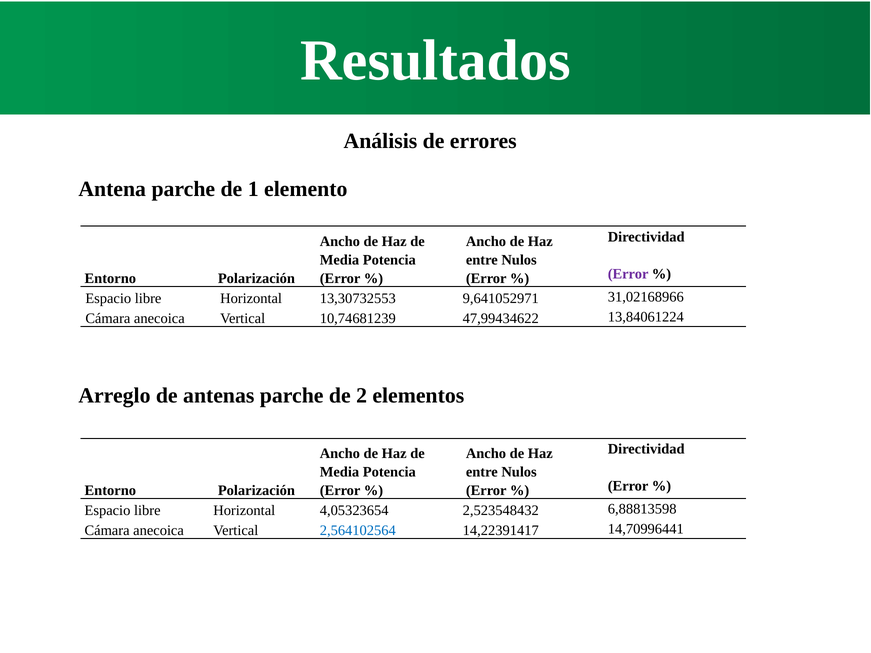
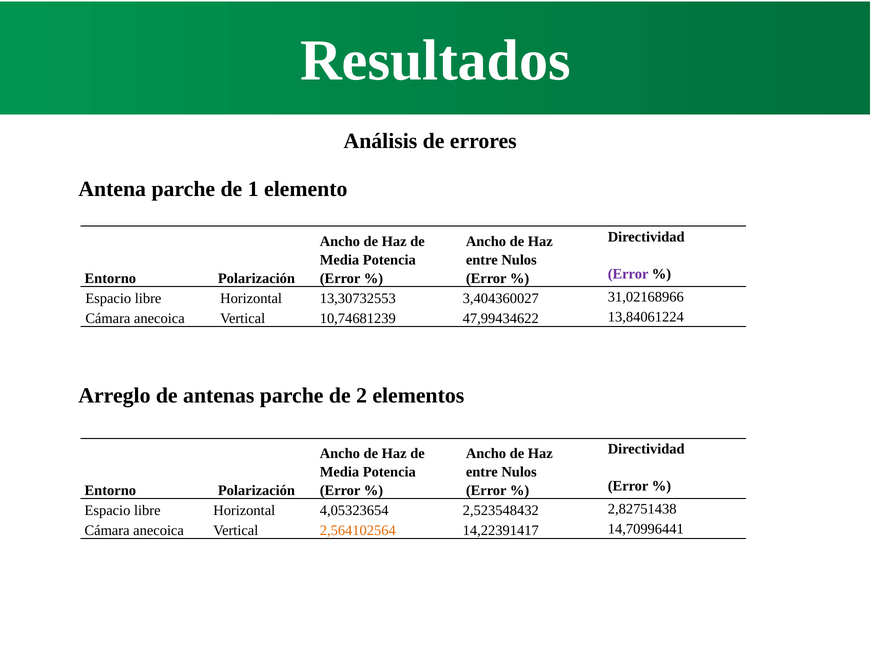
9,641052971: 9,641052971 -> 3,404360027 (501, 298)
6,88813598: 6,88813598 -> 2,82751438 (642, 509)
2,564102564 colour: blue -> orange (358, 531)
